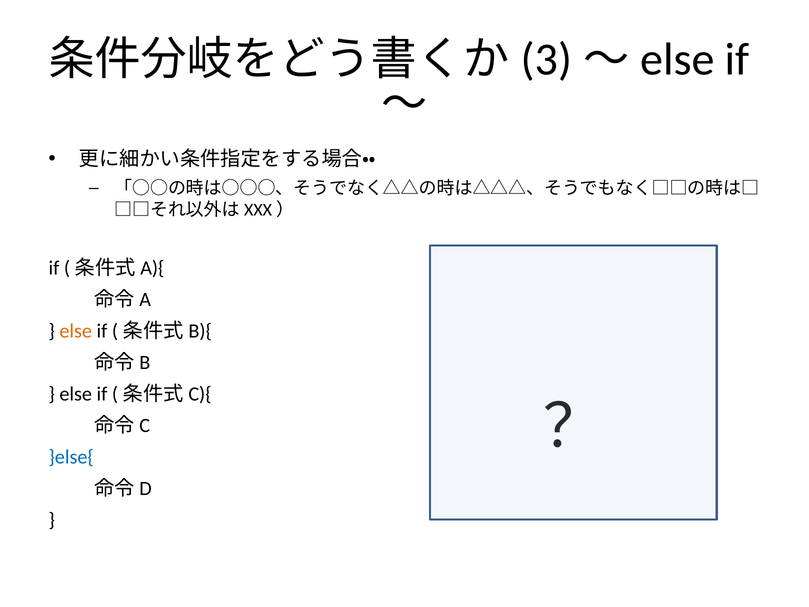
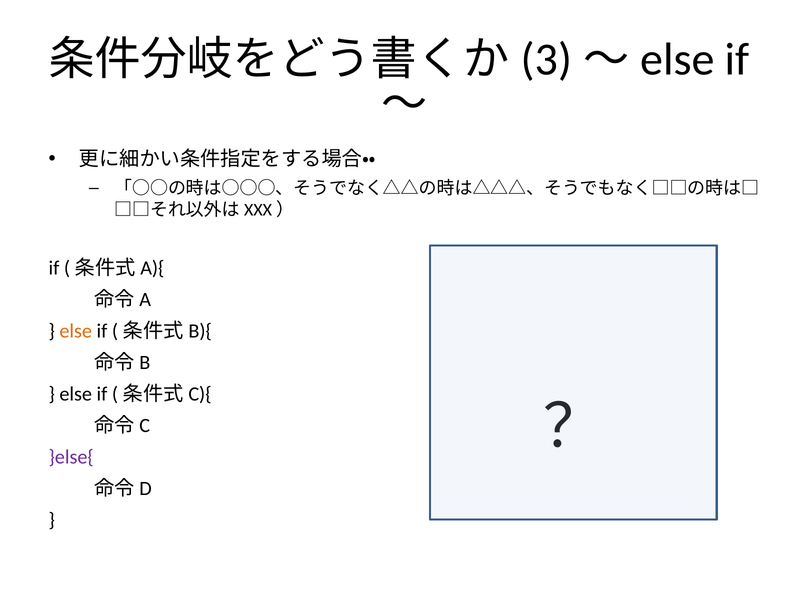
}else{ colour: blue -> purple (71, 457)
